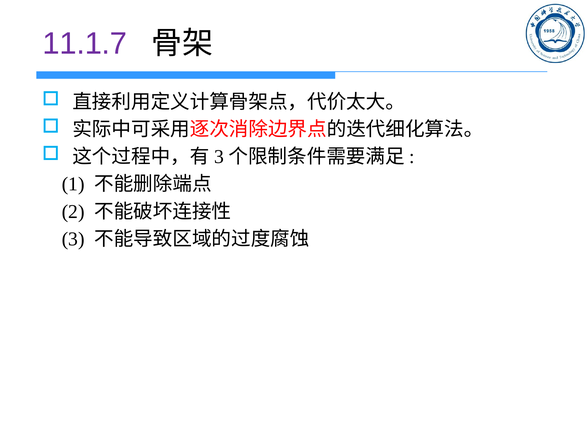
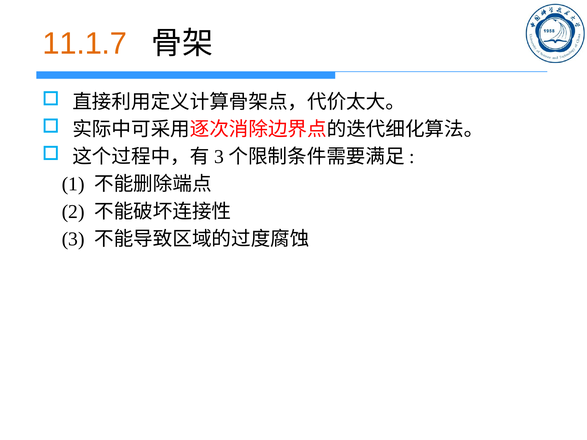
11.1.7 colour: purple -> orange (85, 44)
